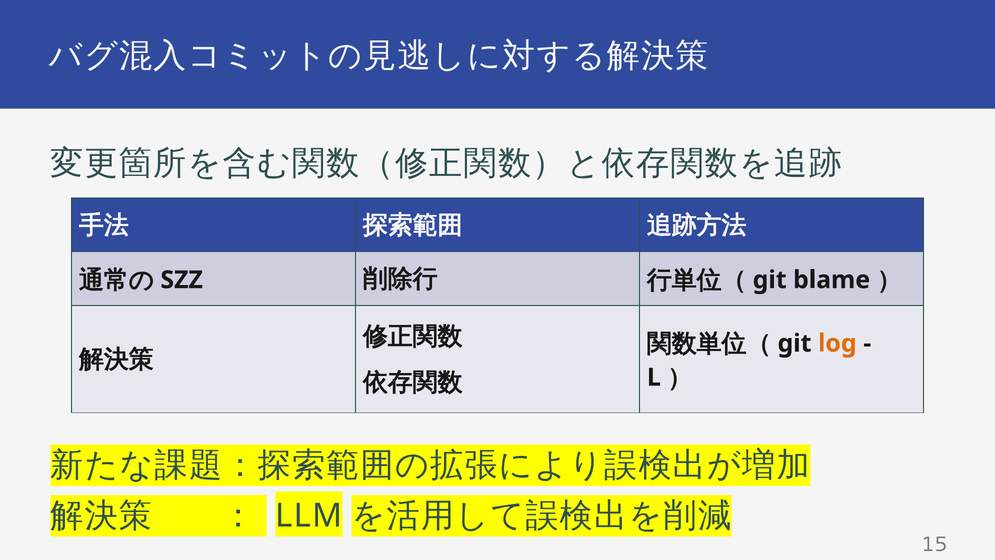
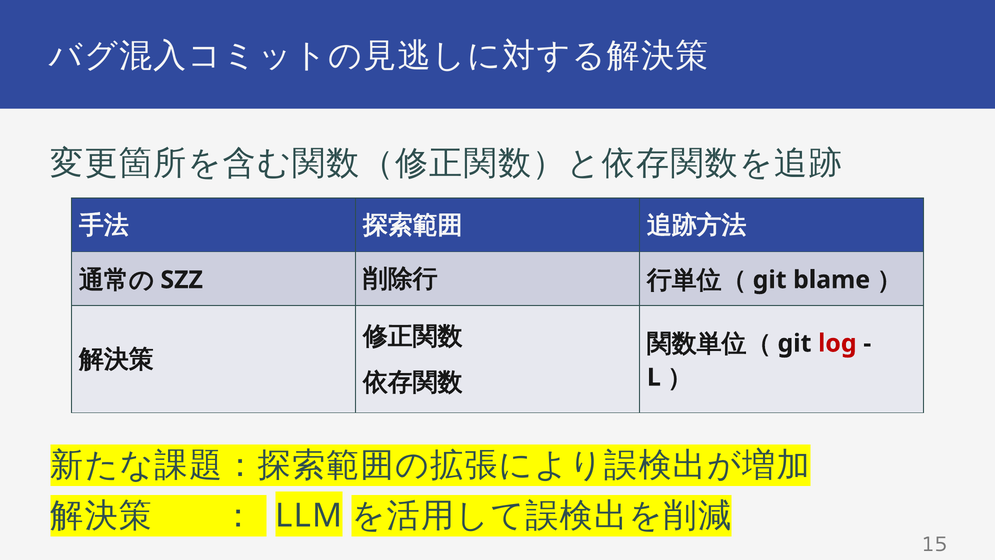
log colour: orange -> red (837, 343)
